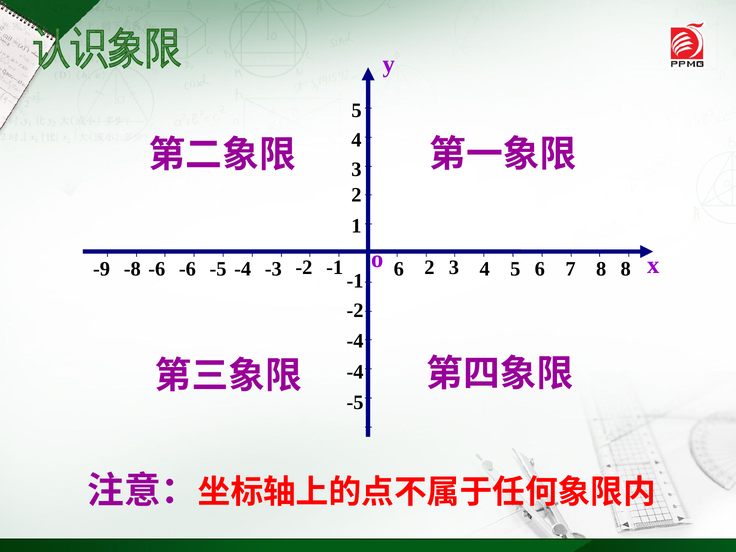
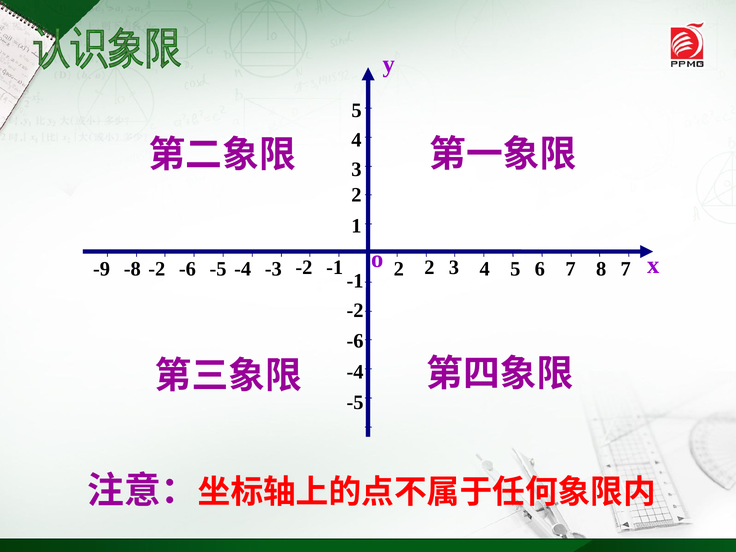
8 8: 8 -> 7 (626, 269)
-6: -6 -> -2 (157, 269)
-9 6: 6 -> 2 (399, 269)
-4: -4 -> -6 (355, 341)
